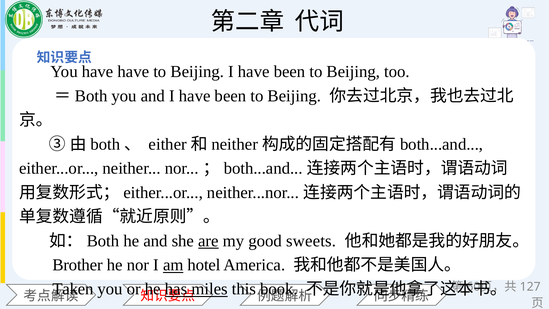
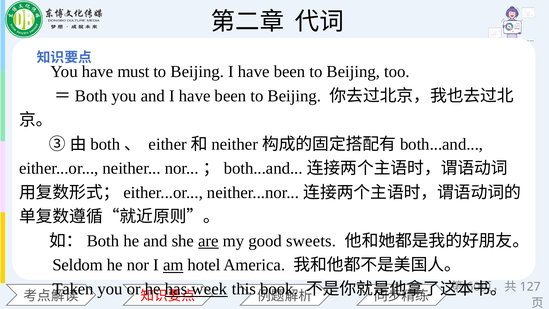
have have: have -> must (133, 72)
Brother: Brother -> Seldom (78, 265)
miles: miles -> week (209, 289)
